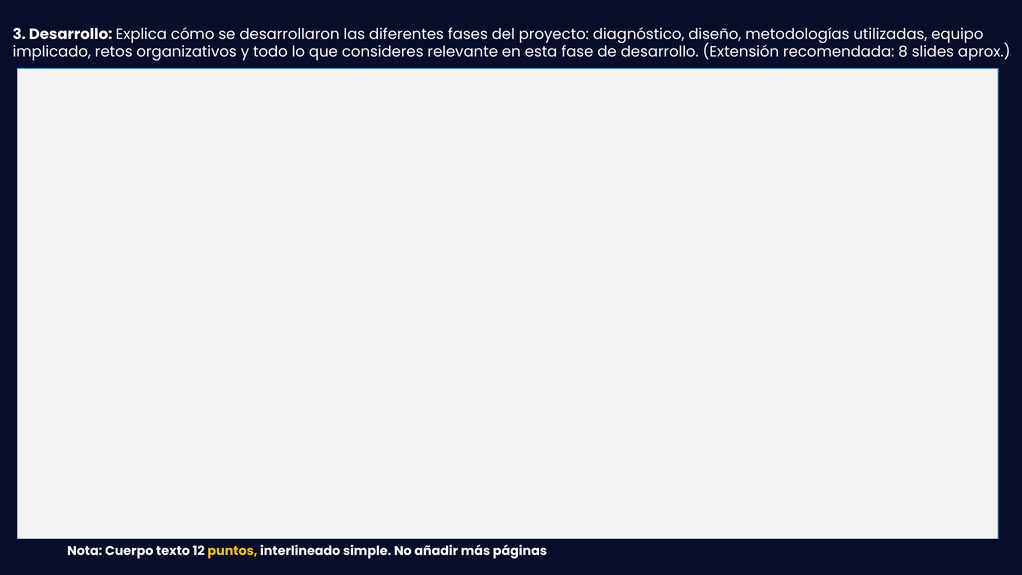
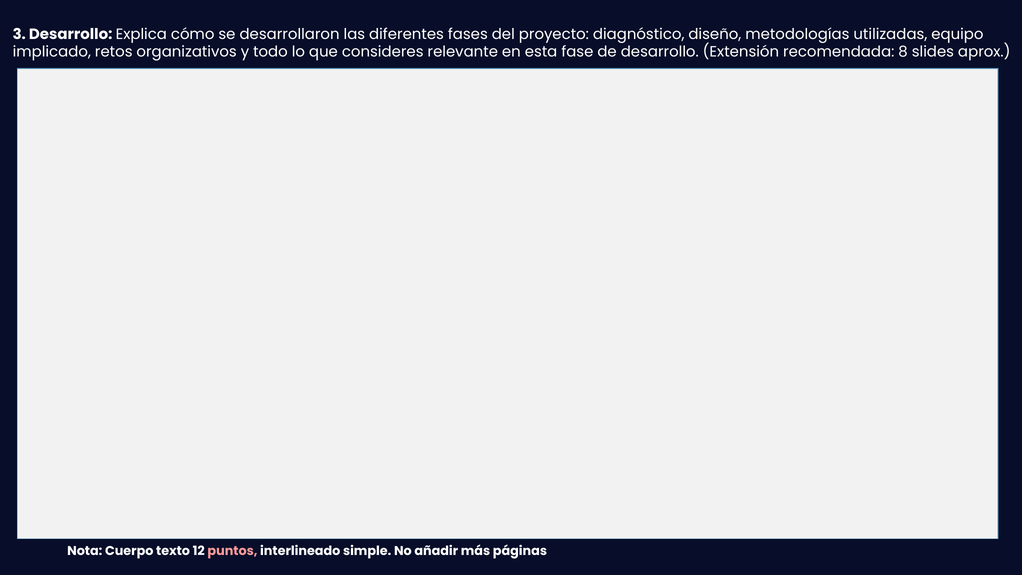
puntos colour: yellow -> pink (232, 551)
